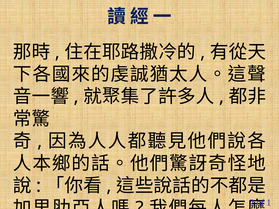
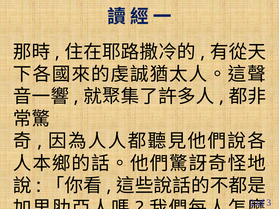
1: 1 -> 3 (269, 203)
